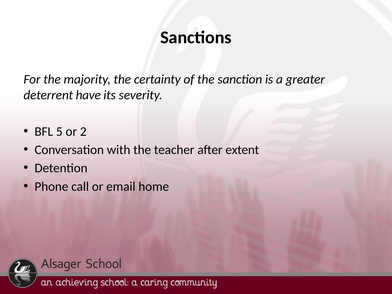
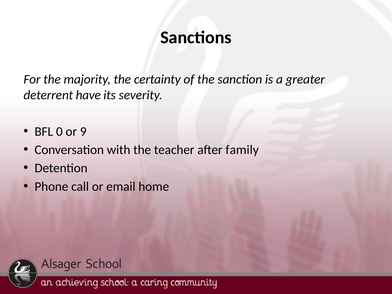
5: 5 -> 0 (59, 132)
2: 2 -> 9 (83, 132)
extent: extent -> family (242, 150)
